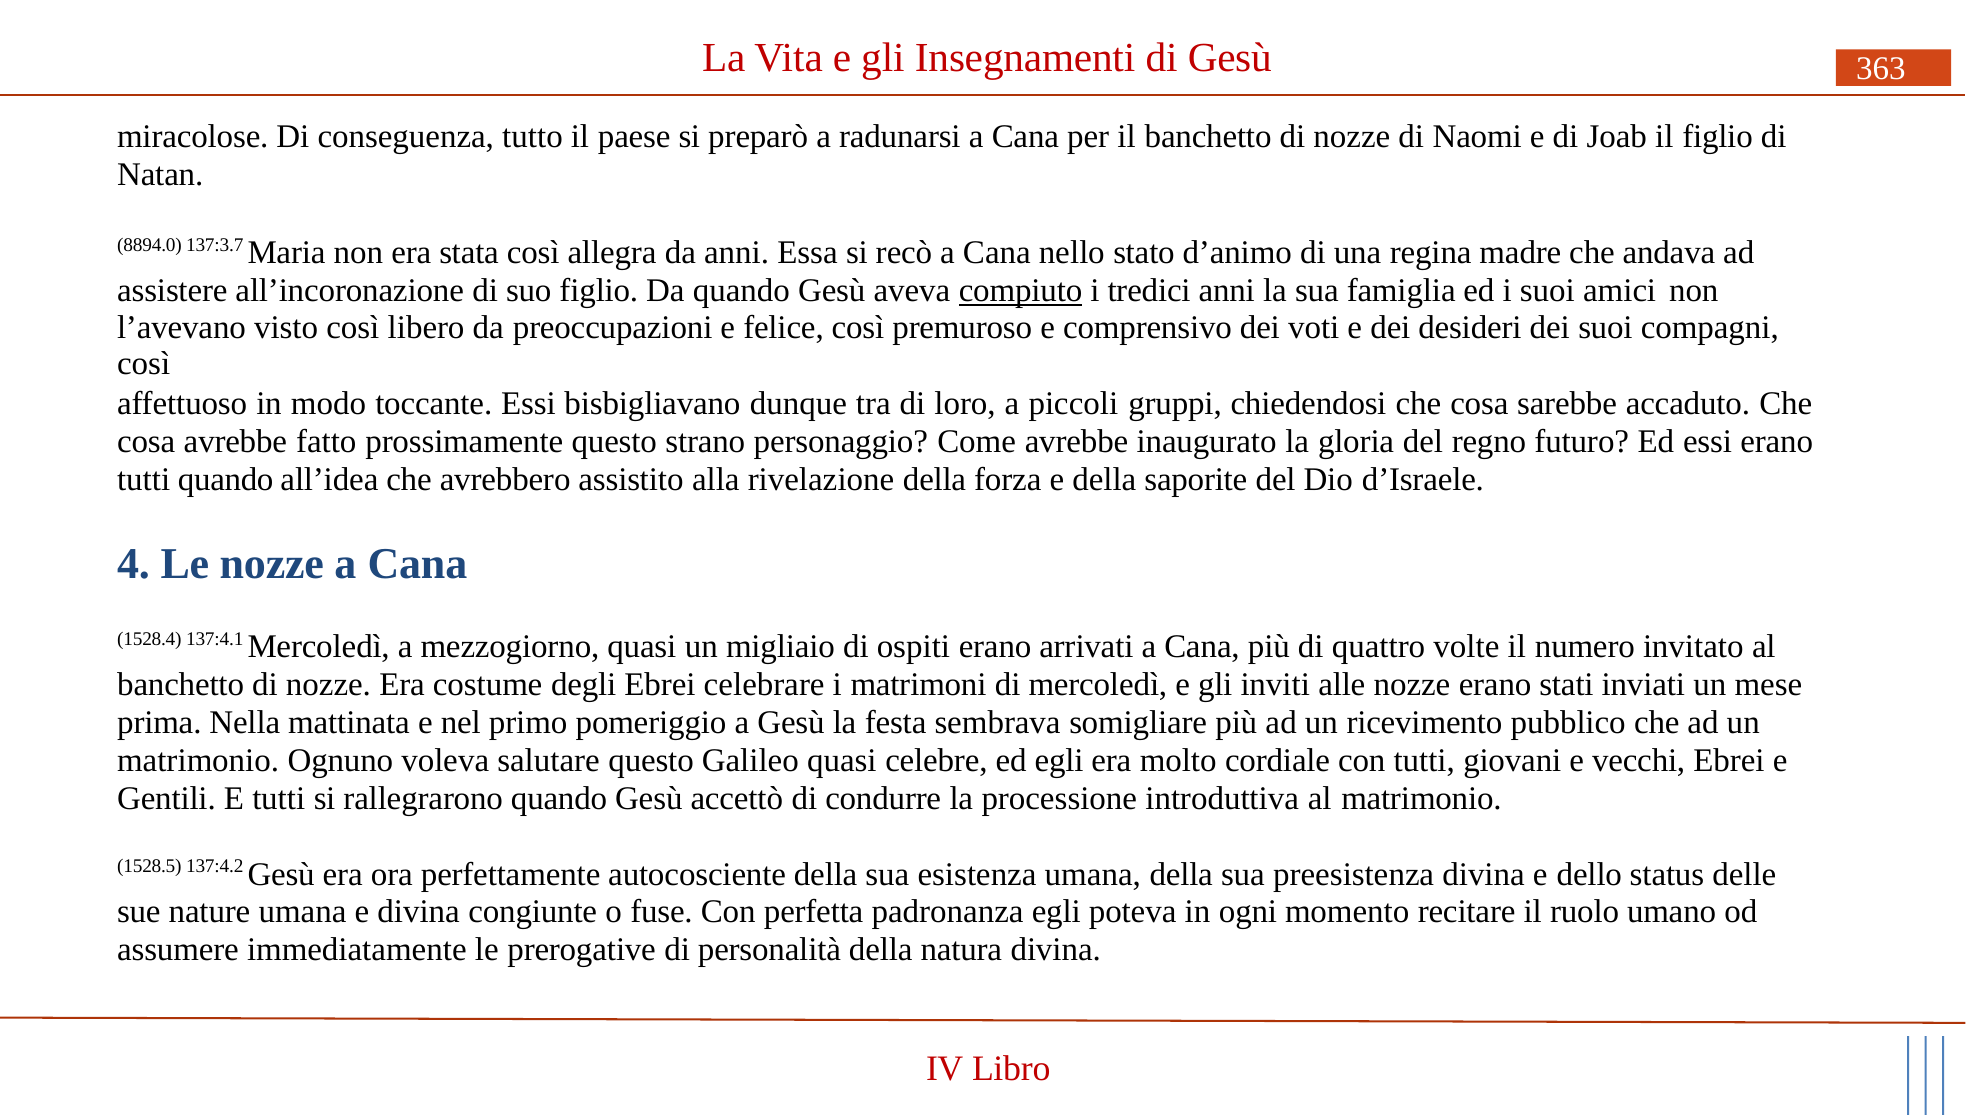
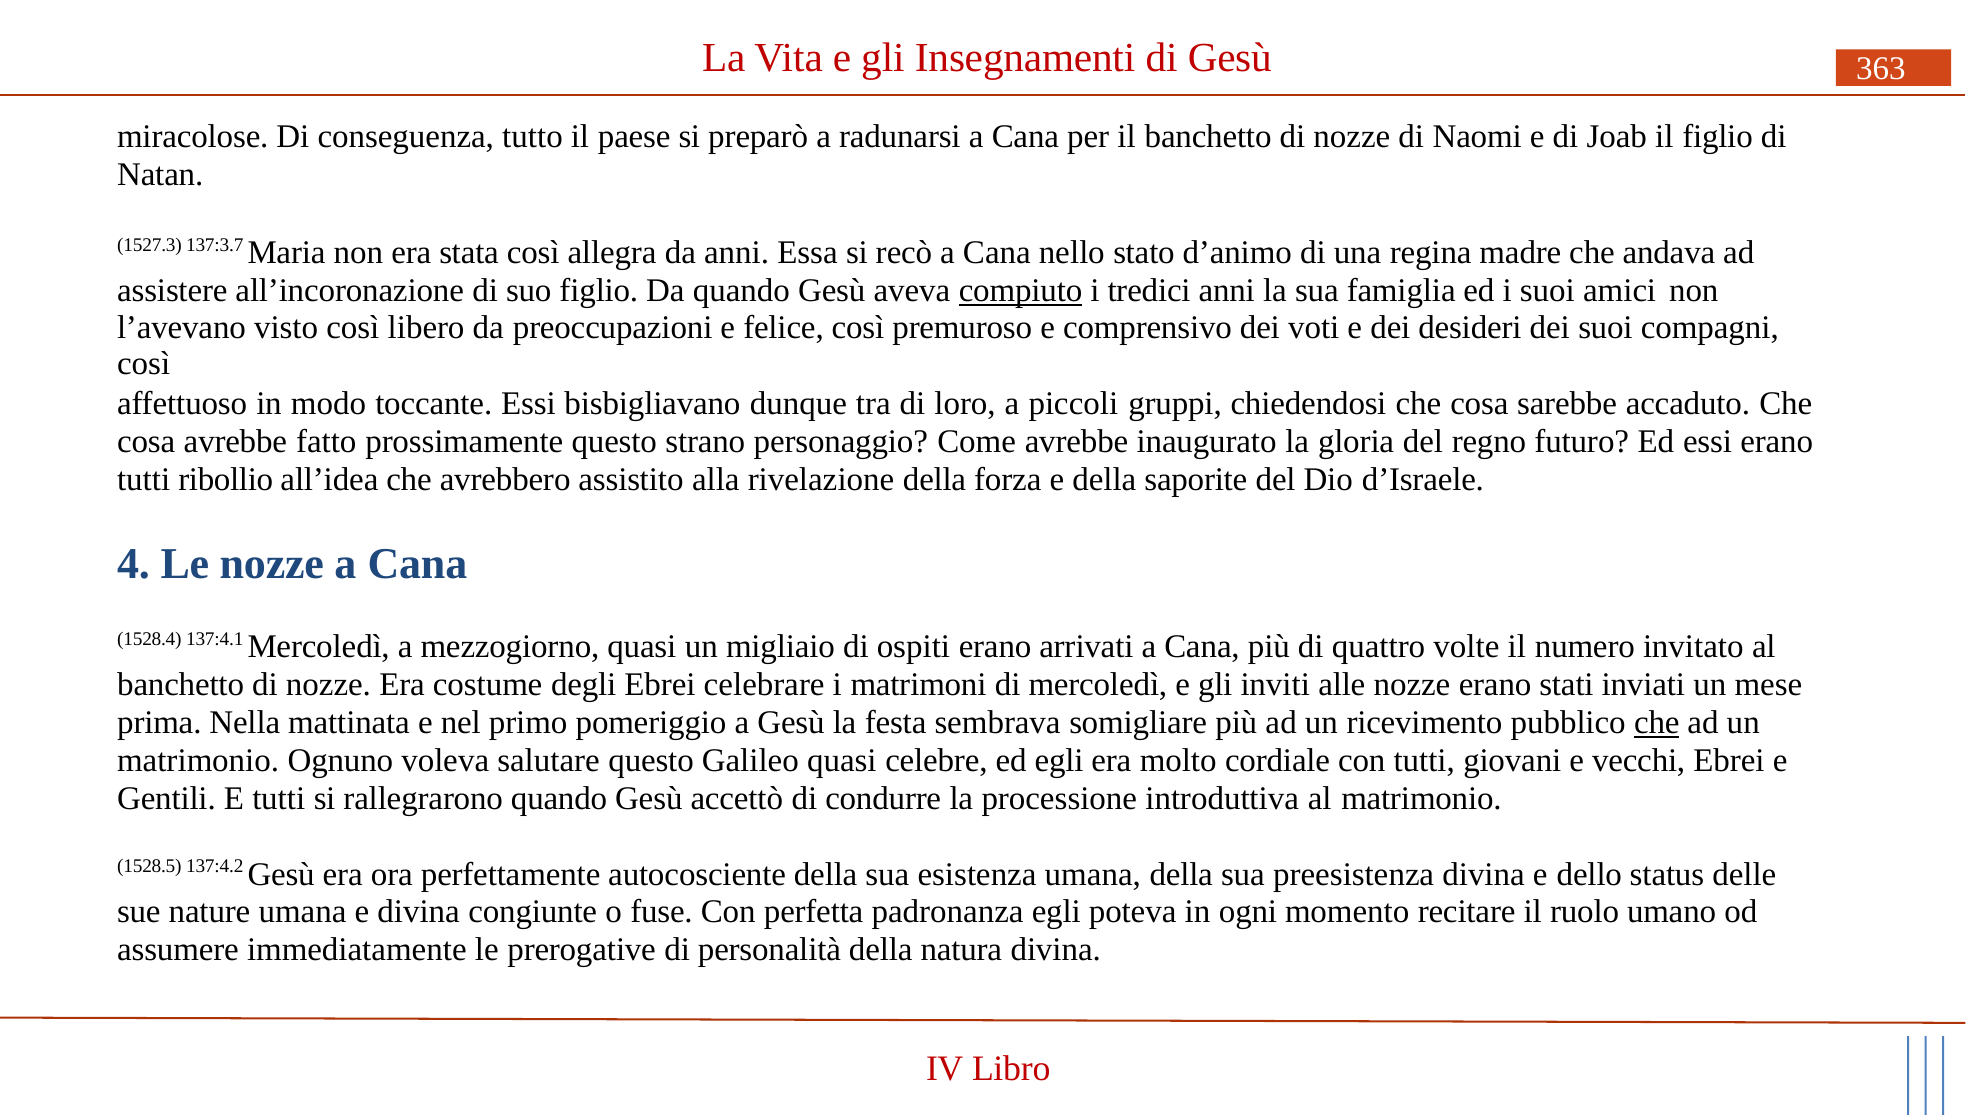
8894.0: 8894.0 -> 1527.3 (149, 245)
tutti quando: quando -> ribollio (226, 479)
che underline: none -> present (1657, 723)
